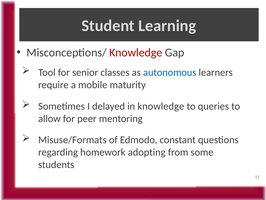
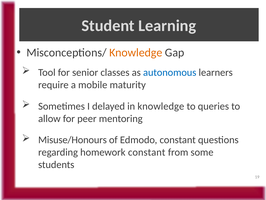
Knowledge colour: red -> orange (136, 52)
Misuse/Formats: Misuse/Formats -> Misuse/Honours (72, 140)
homework adopting: adopting -> constant (147, 152)
